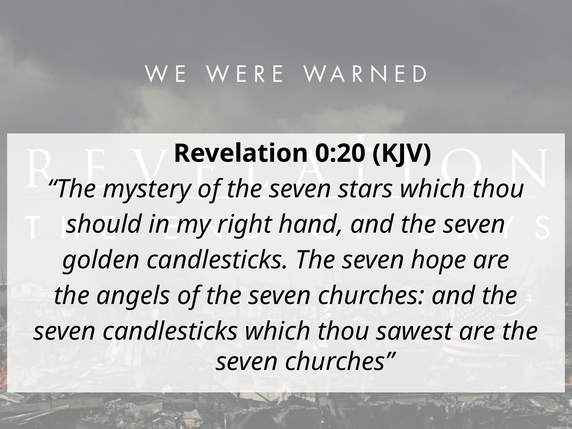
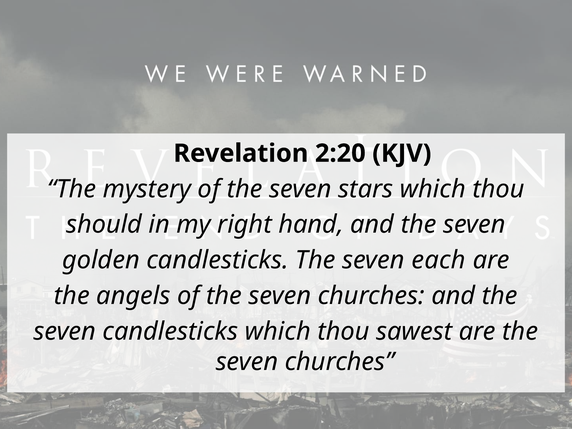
0:20: 0:20 -> 2:20 (340, 153)
hope: hope -> each (439, 260)
